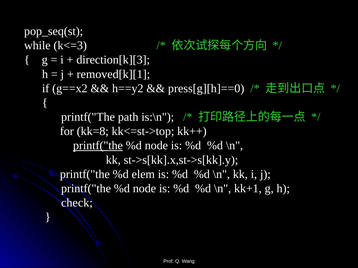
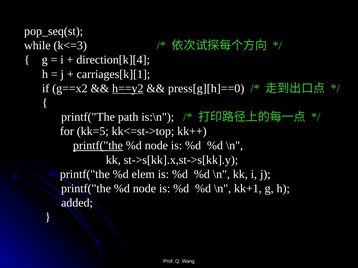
direction[k][3: direction[k][3 -> direction[k][4 (113, 60)
removed[k][1: removed[k][1 -> carriages[k][1 (113, 74)
h==y2 underline: none -> present (128, 89)
kk=8: kk=8 -> kk=5 (93, 131)
check: check -> added (77, 203)
